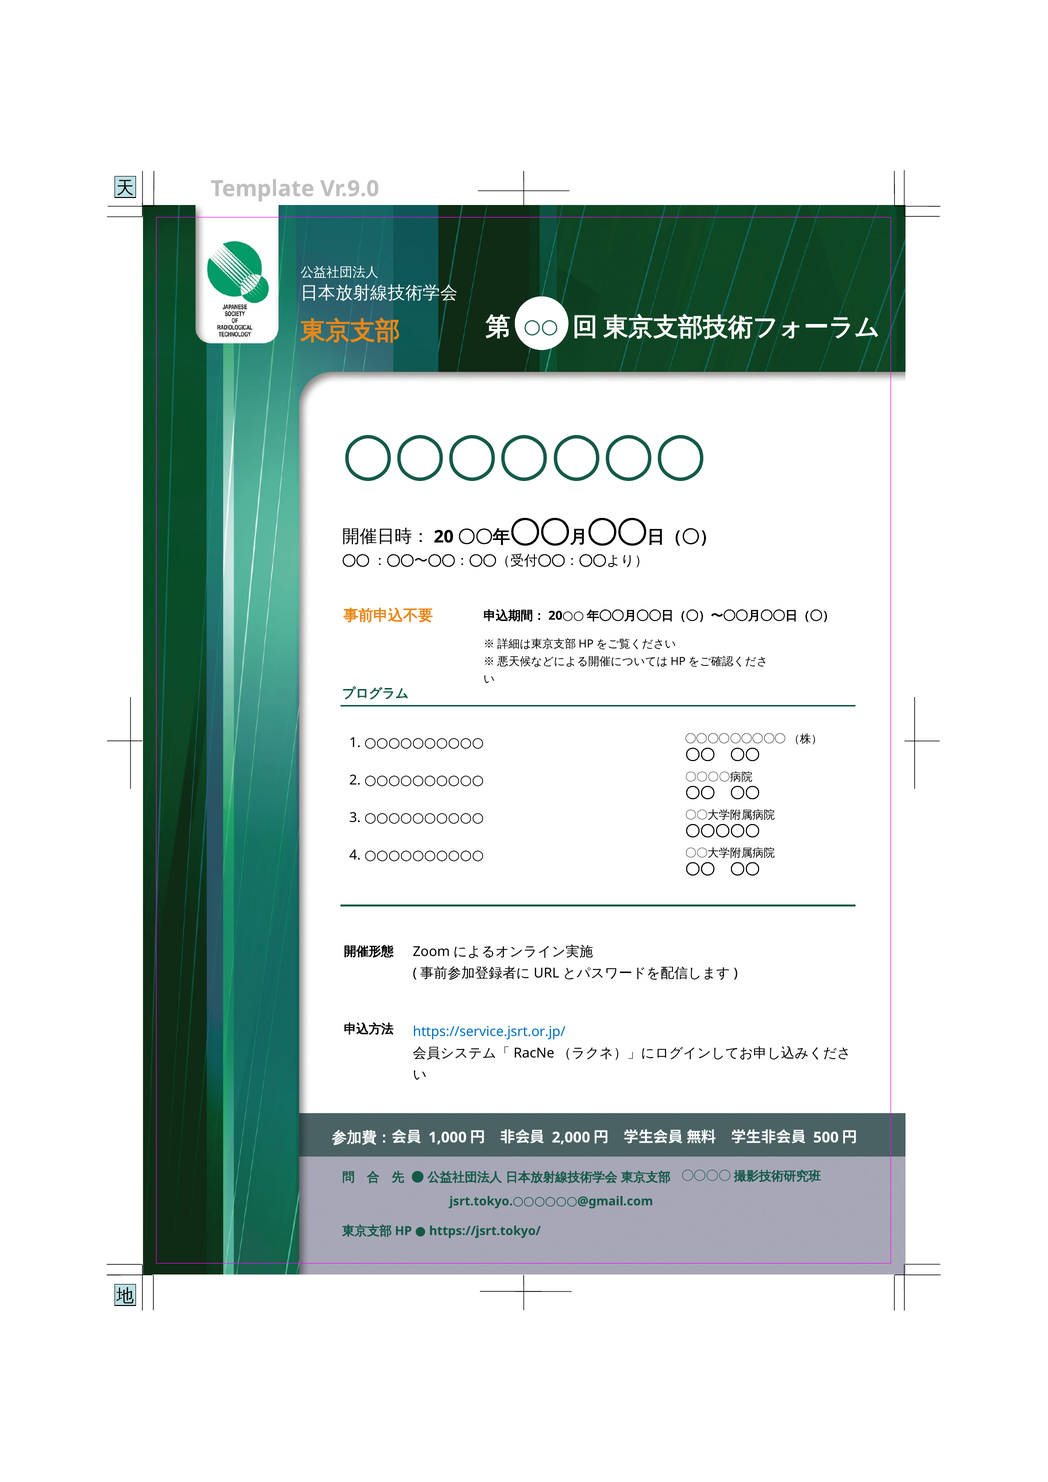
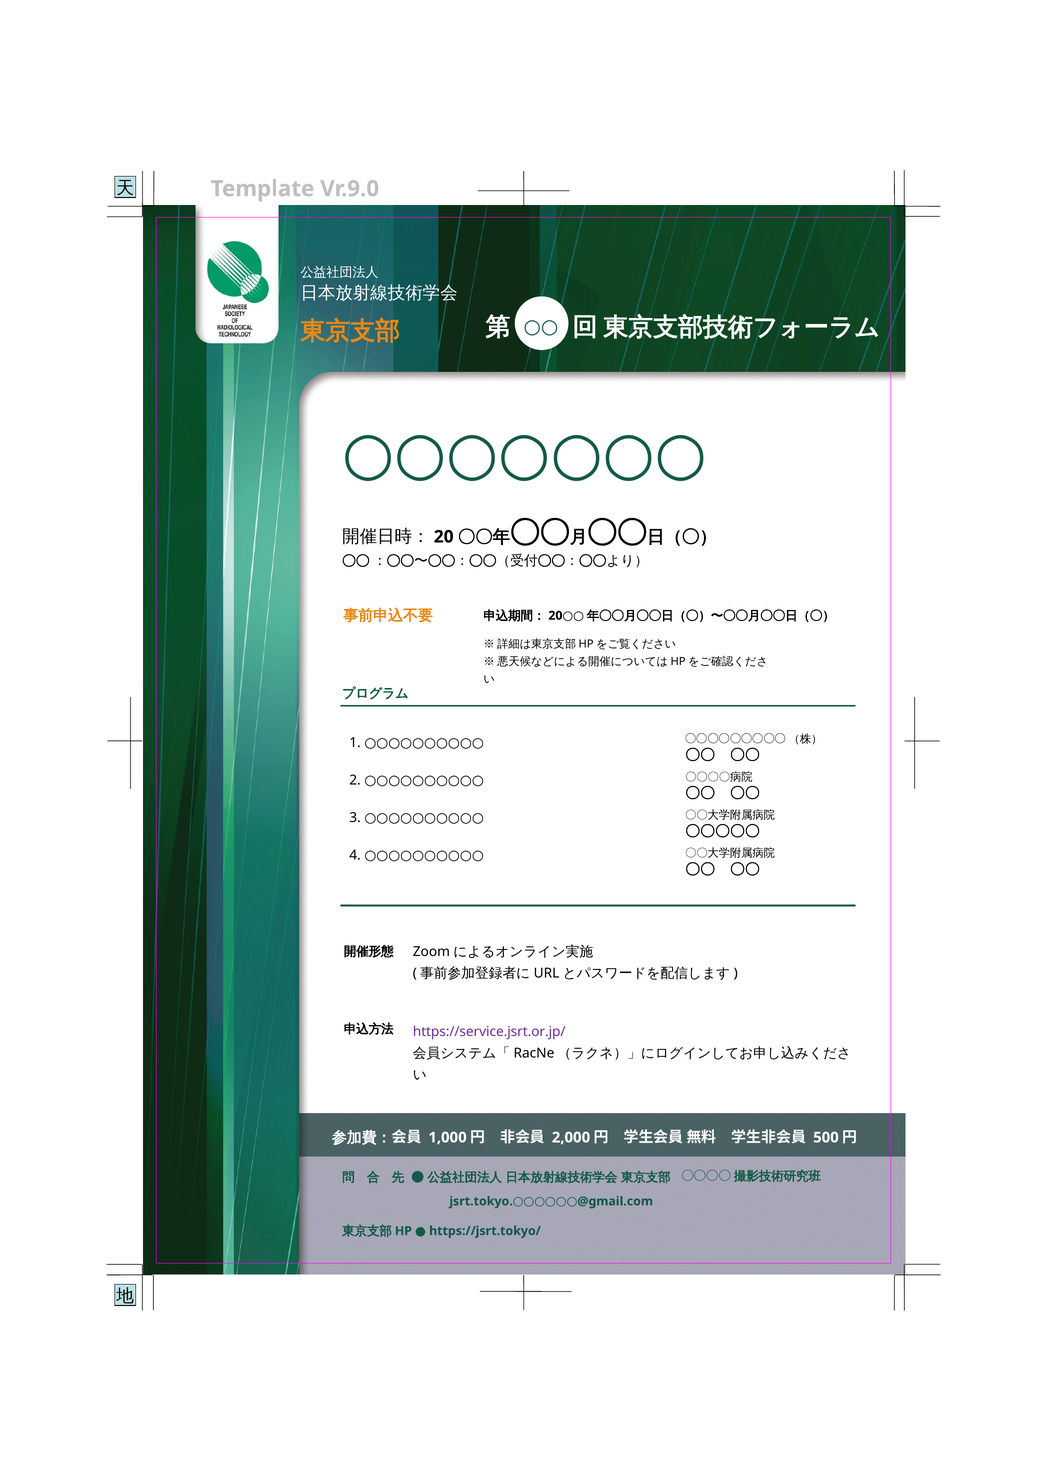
https://service.jsrt.or.jp/ colour: blue -> purple (489, 1032)
